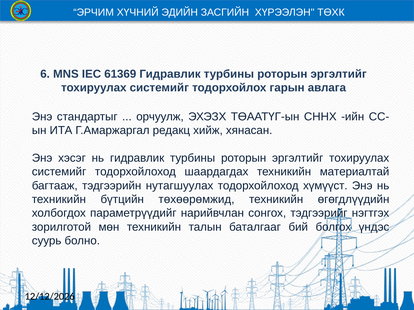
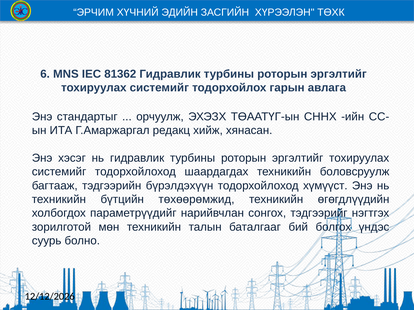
61369: 61369 -> 81362 (120, 74)
материалтай: материалтай -> боловсруулж (355, 172)
нутагшуулах: нутагшуулах -> бүрэлдэхүүн (180, 186)
